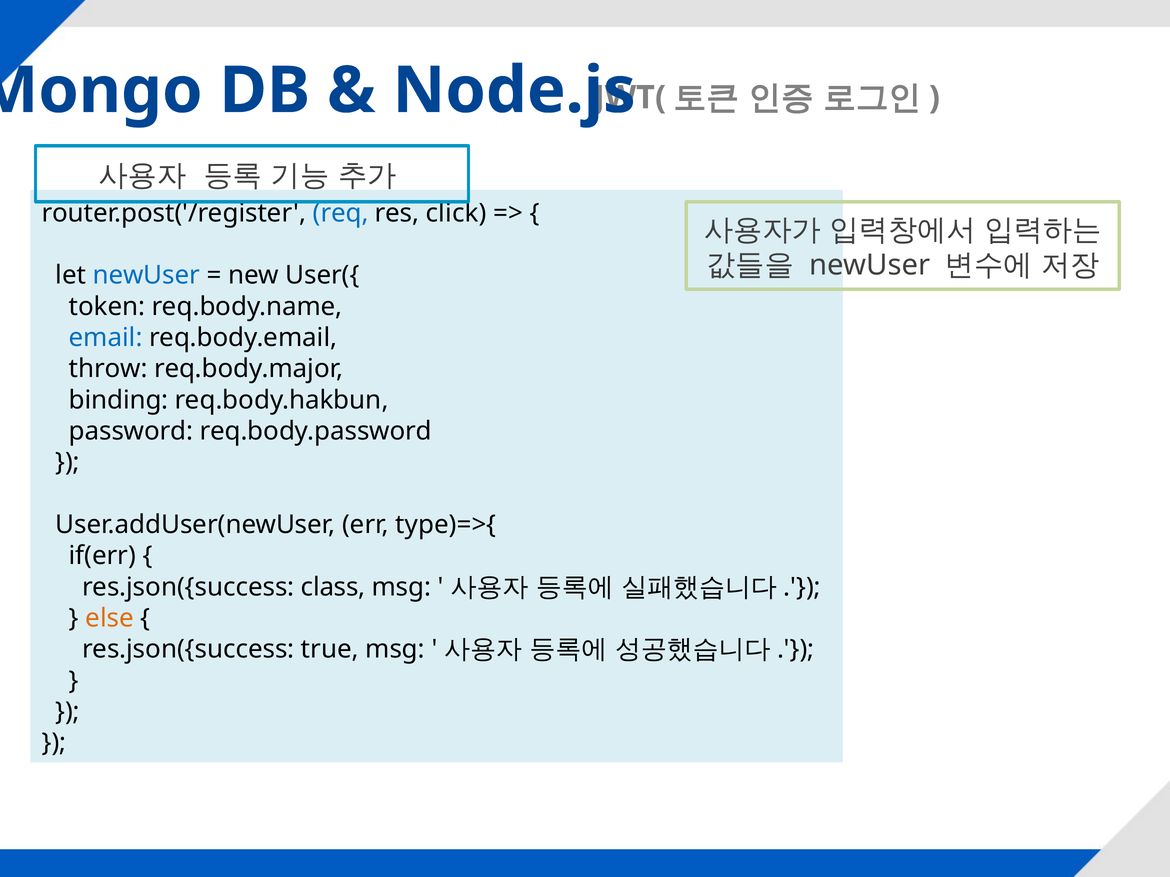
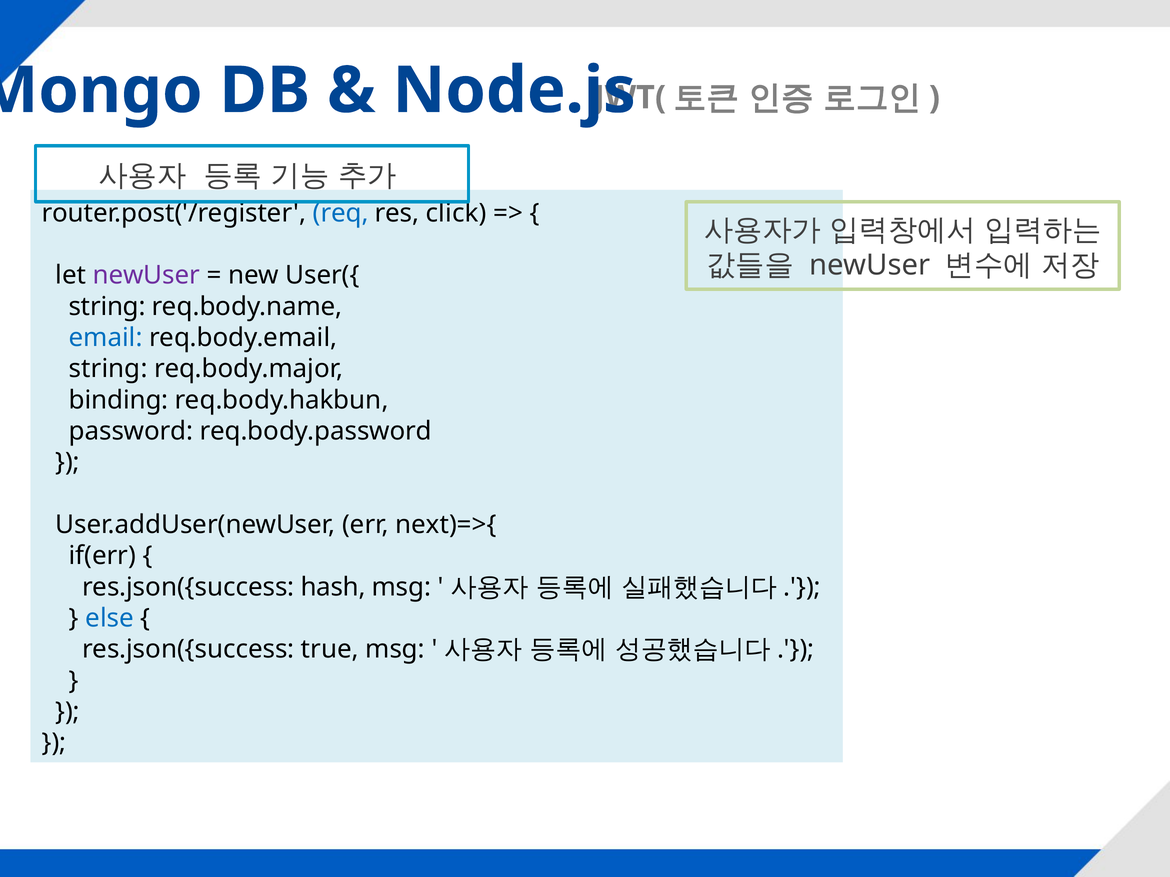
newUser colour: blue -> purple (146, 275)
token: token -> string (107, 307)
throw: throw -> string (108, 369)
type)=>{: type)=>{ -> next)=>{ (446, 525)
class: class -> hash (333, 587)
else colour: orange -> blue (110, 618)
